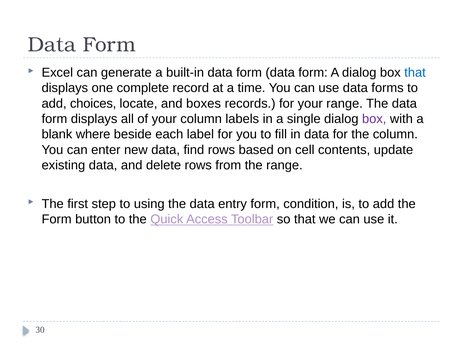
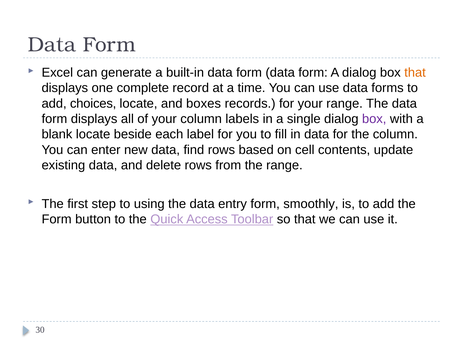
that colour: blue -> orange (415, 73)
blank where: where -> locate (93, 134)
condition: condition -> smoothly (311, 204)
